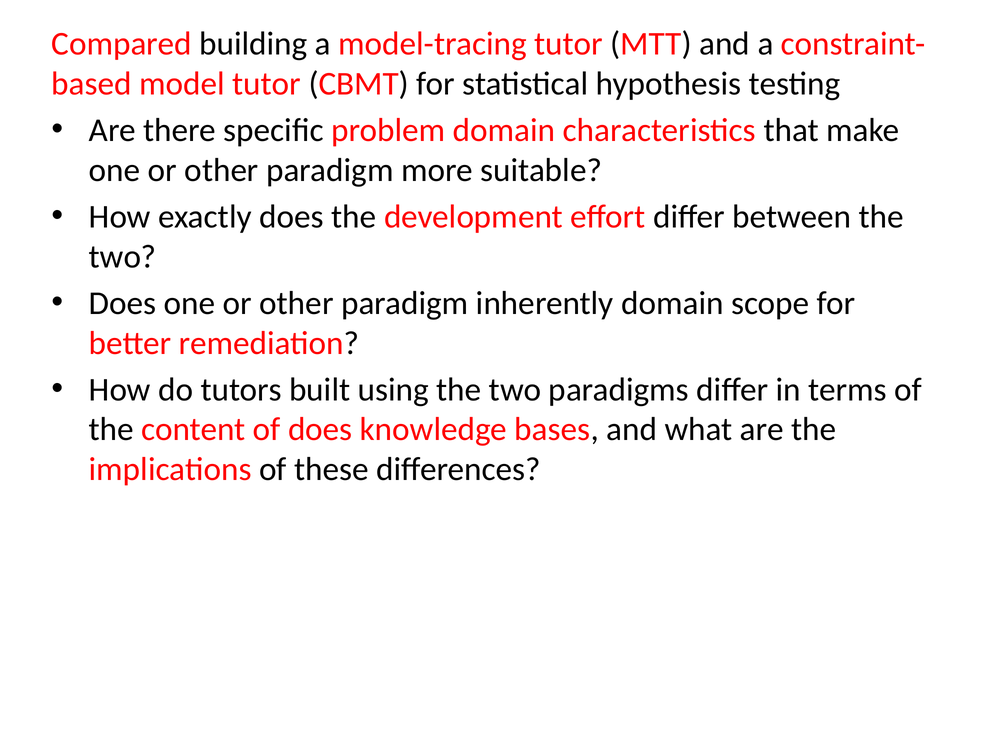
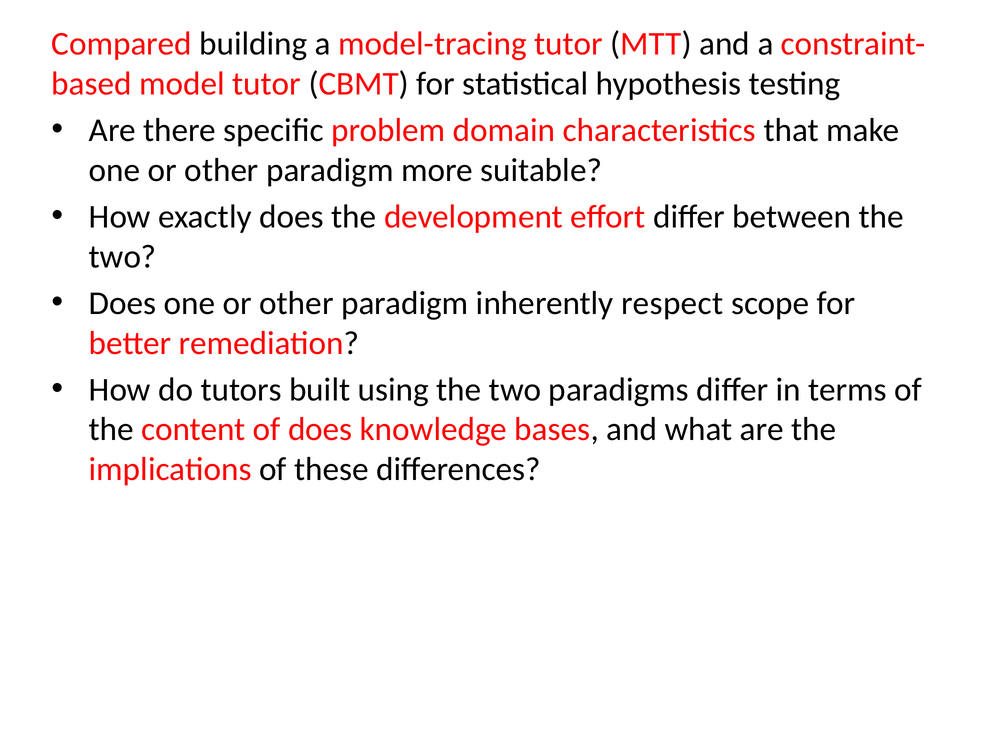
inherently domain: domain -> respect (672, 303)
